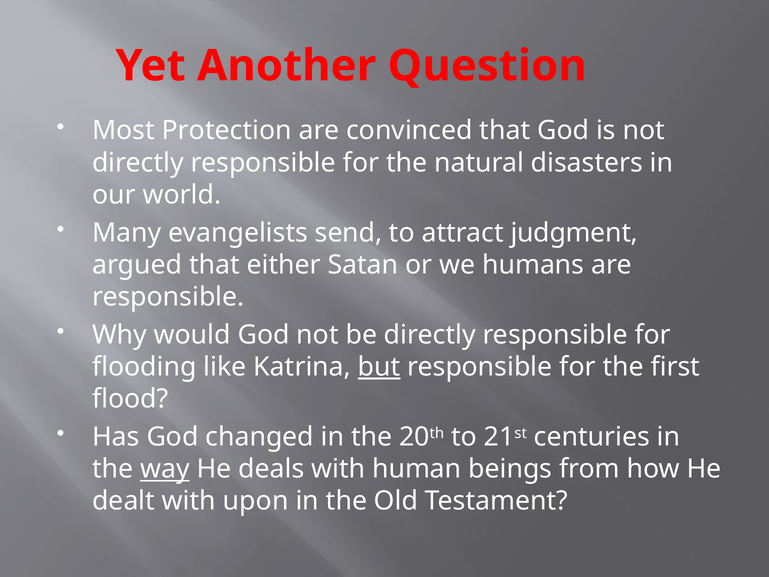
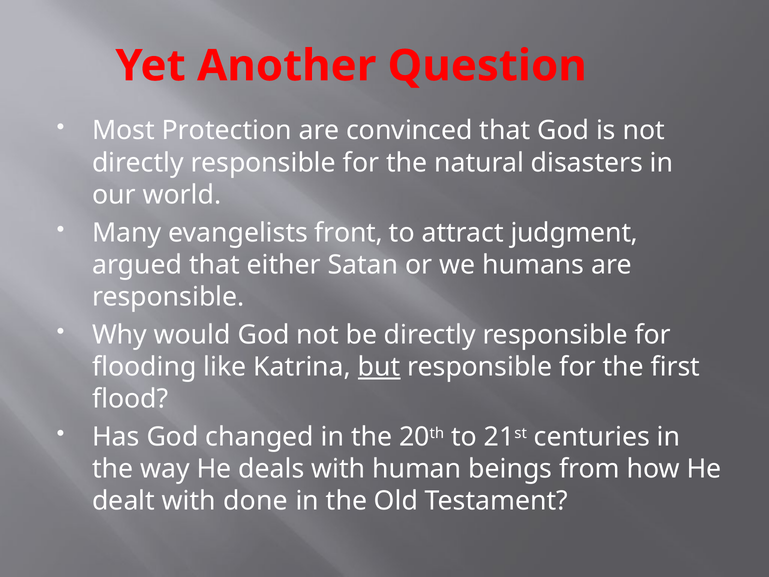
send: send -> front (349, 233)
way underline: present -> none (165, 469)
upon: upon -> done (256, 501)
